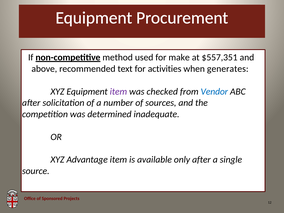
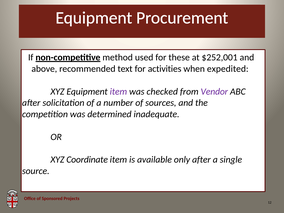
make: make -> these (179, 57)
$557,351: $557,351 -> $252,001 (220, 57)
generates: generates -> expedited (228, 69)
Vendor colour: blue -> purple (214, 92)
Advantage: Advantage -> Coordinate (87, 160)
